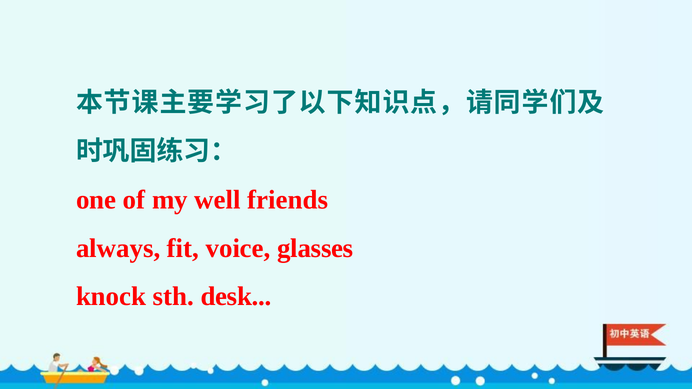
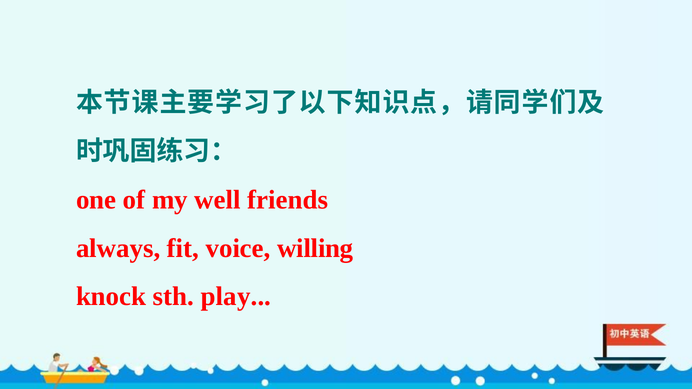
glasses: glasses -> willing (315, 248)
desk: desk -> play (236, 297)
